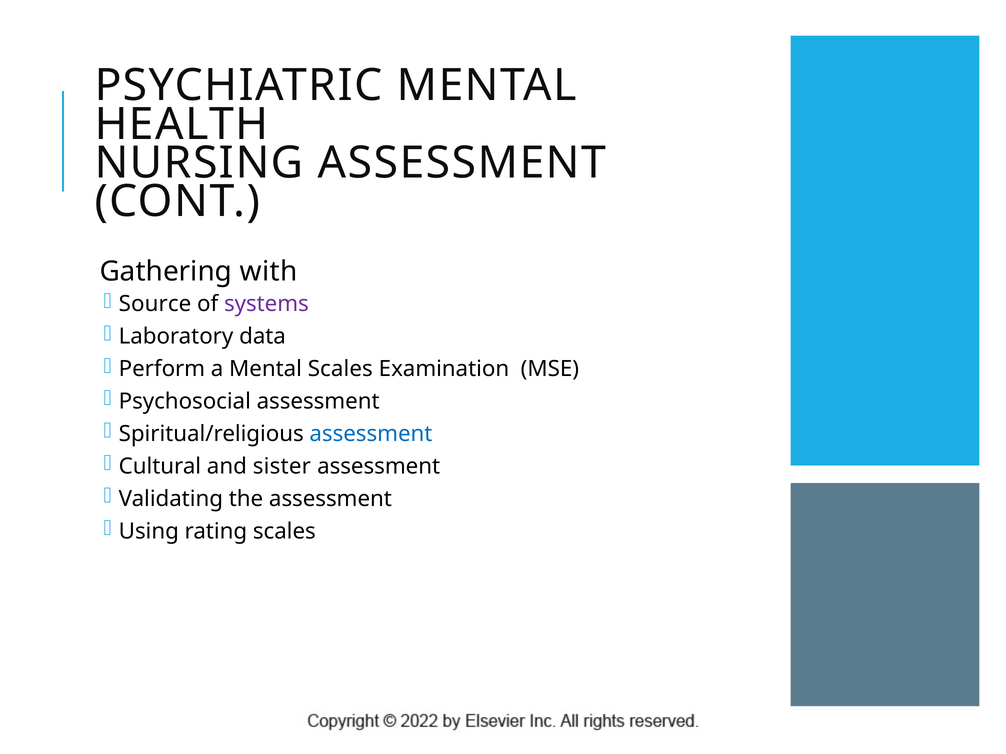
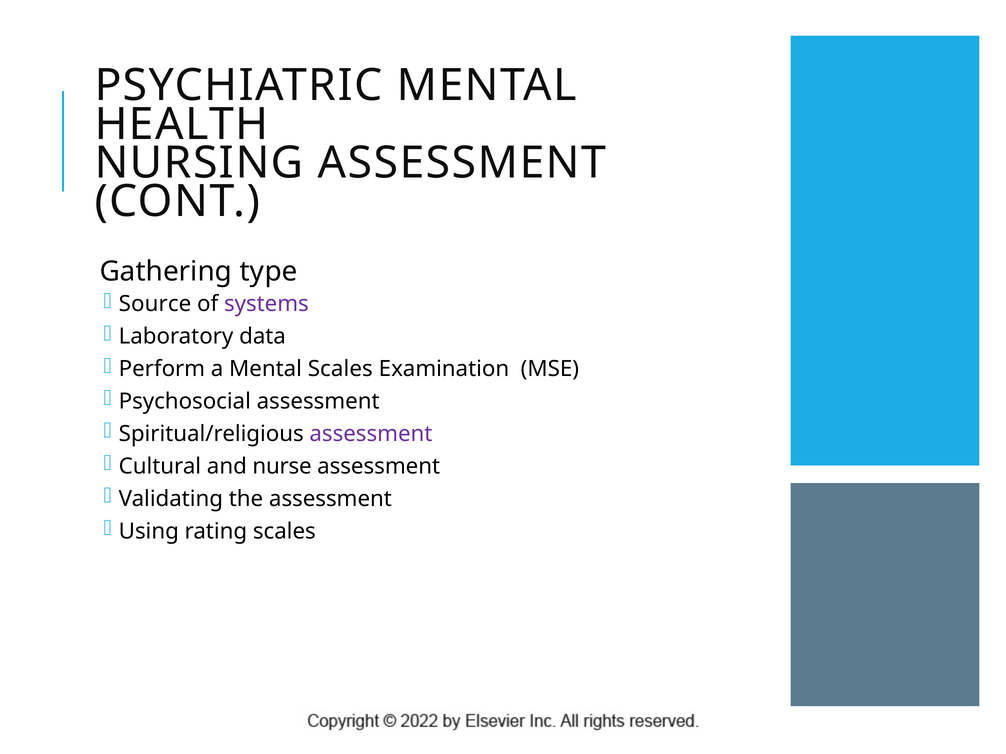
with: with -> type (269, 272)
assessment colour: blue -> purple (371, 434)
sister: sister -> nurse (282, 467)
